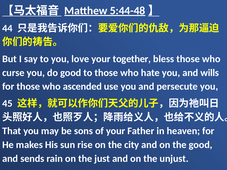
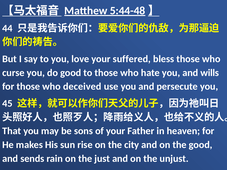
together: together -> suffered (132, 59)
ascended: ascended -> deceived (82, 87)
